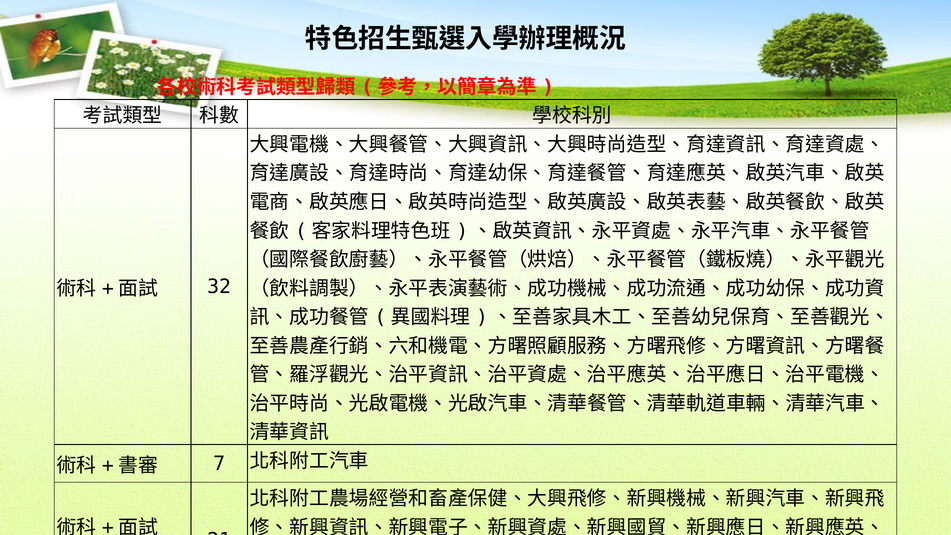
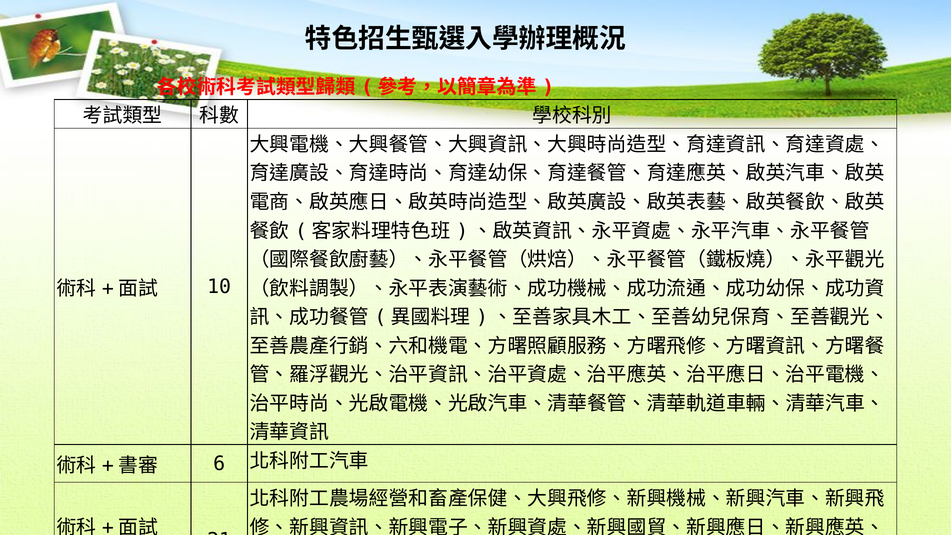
32: 32 -> 10 (219, 287)
7: 7 -> 6 (219, 464)
